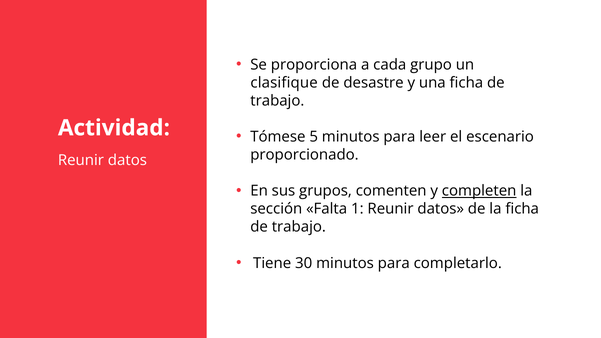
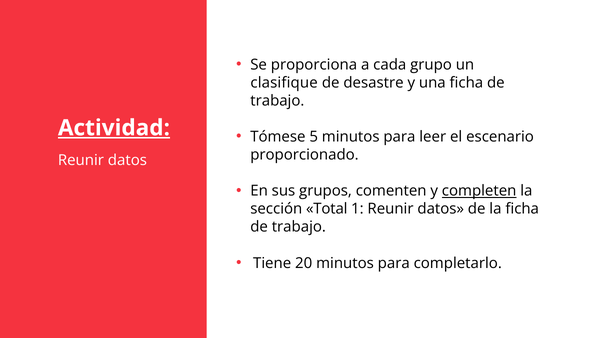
Actividad underline: none -> present (114, 128)
Falta: Falta -> Total (327, 209)
30: 30 -> 20 (304, 263)
